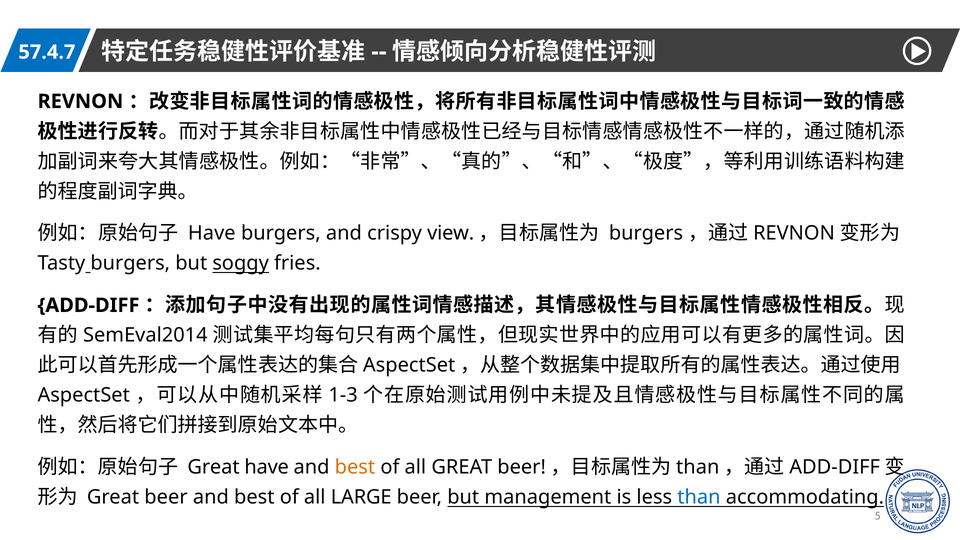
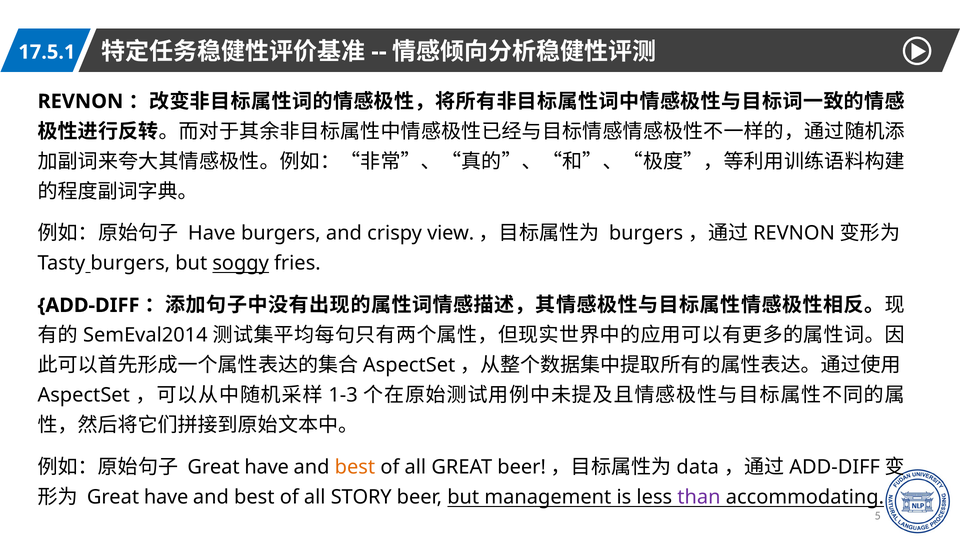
57.4.7: 57.4.7 -> 17.5.1 (47, 52)
than: than -> data (698, 467)
beer: beer -> have (166, 497)
LARGE: LARGE -> STORY (361, 497)
than colour: blue -> purple (699, 497)
